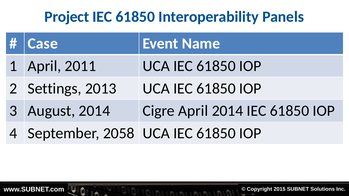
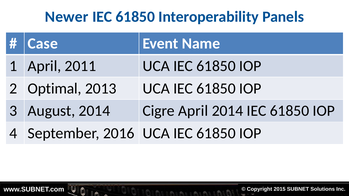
Project: Project -> Newer (67, 17)
Settings: Settings -> Optimal (55, 89)
2058: 2058 -> 2016 (119, 133)
